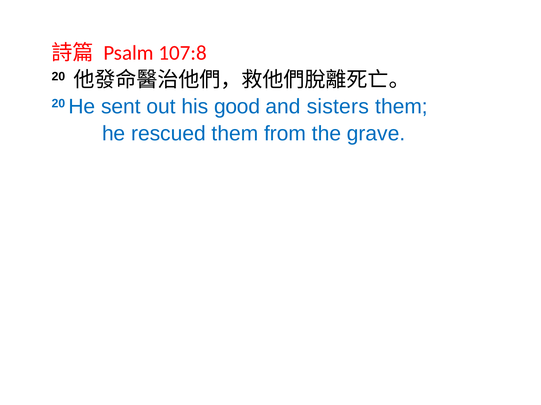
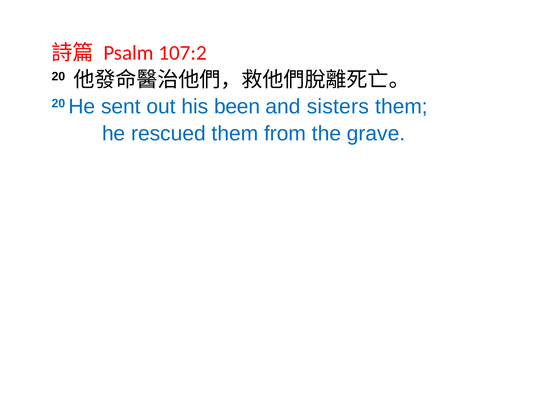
107:8: 107:8 -> 107:2 (183, 53)
good: good -> been (237, 107)
